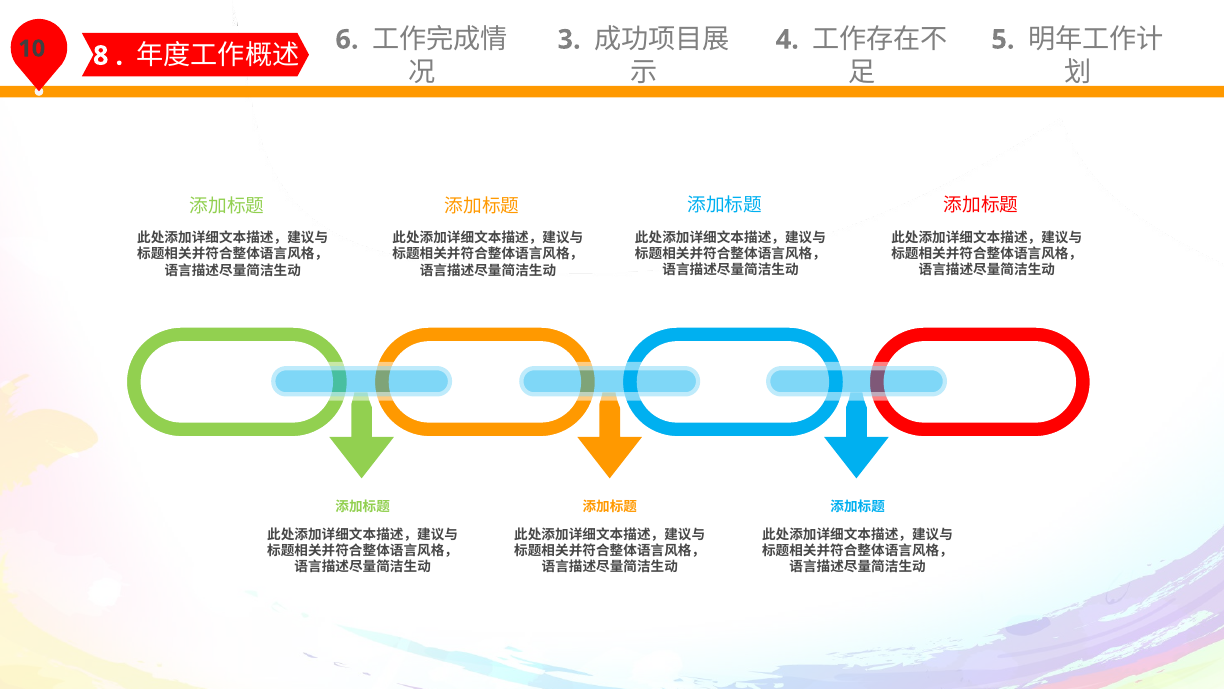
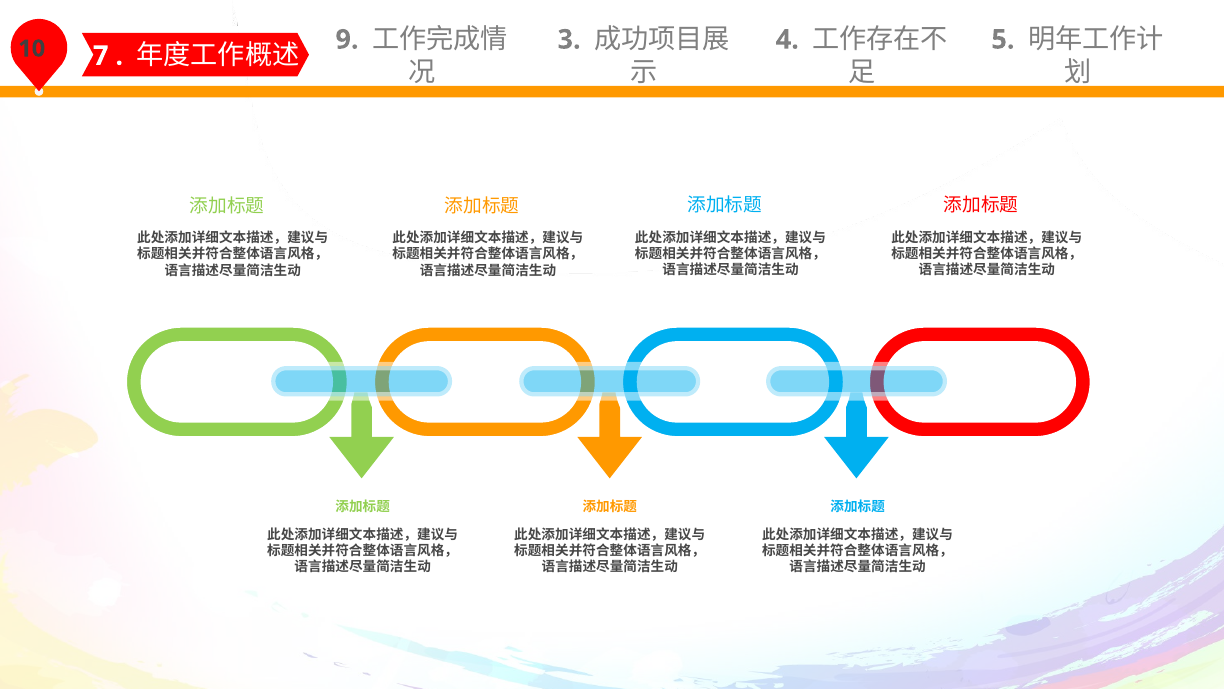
8: 8 -> 7 (101, 56)
6: 6 -> 9 (347, 40)
